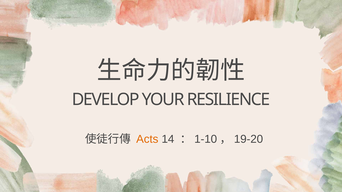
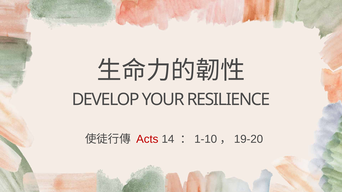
Acts colour: orange -> red (147, 139)
